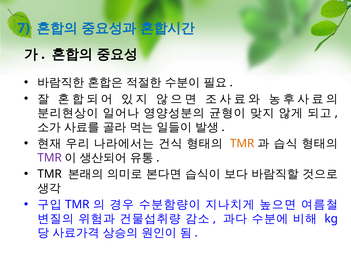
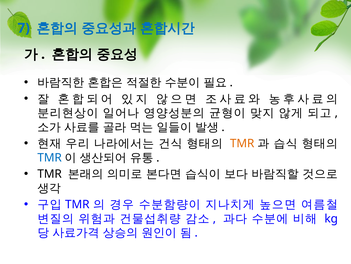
TMR colour: purple -> blue (50, 157)
